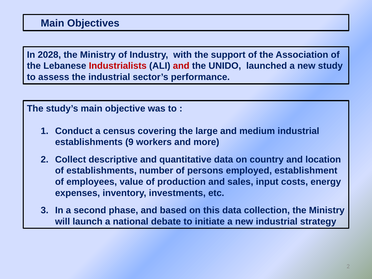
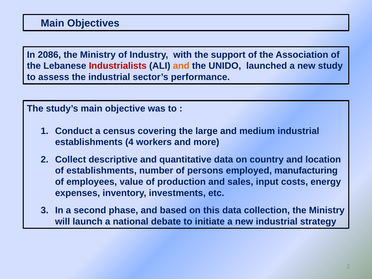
2028: 2028 -> 2086 (49, 55)
and colour: red -> orange (181, 66)
9: 9 -> 4 (129, 142)
establishment: establishment -> manufacturing (306, 171)
